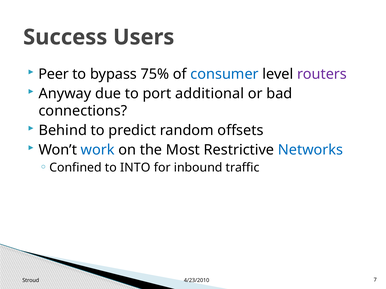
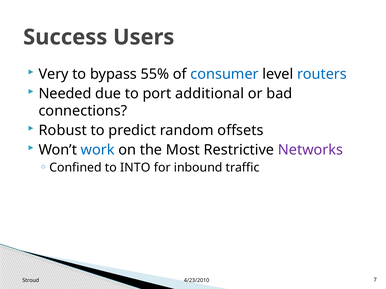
Peer: Peer -> Very (54, 74)
75%: 75% -> 55% (155, 74)
routers colour: purple -> blue (322, 74)
Anyway: Anyway -> Needed (65, 94)
Behind: Behind -> Robust (63, 131)
Networks colour: blue -> purple (311, 150)
